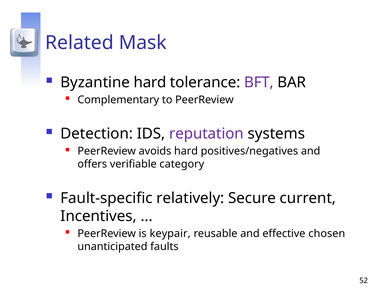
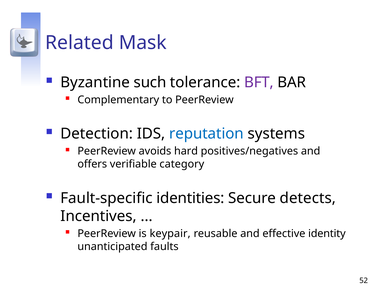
Byzantine hard: hard -> such (150, 82)
reputation colour: purple -> blue (206, 134)
relatively: relatively -> identities (190, 198)
current: current -> detects (308, 198)
chosen: chosen -> identity (327, 234)
